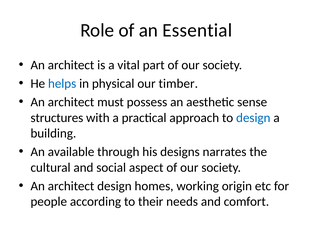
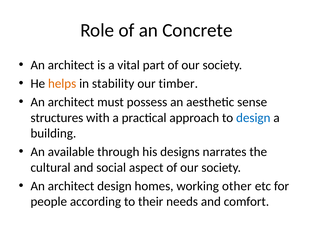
Essential: Essential -> Concrete (197, 30)
helps colour: blue -> orange (62, 84)
physical: physical -> stability (113, 84)
origin: origin -> other (237, 186)
